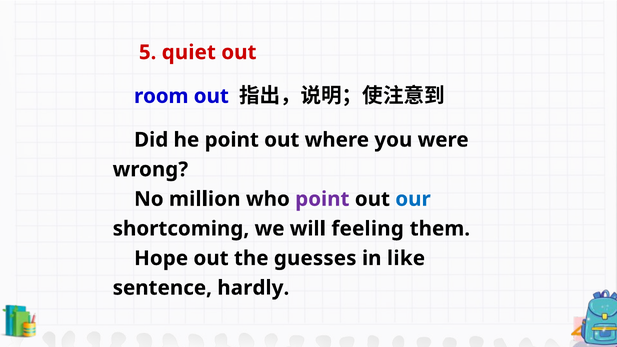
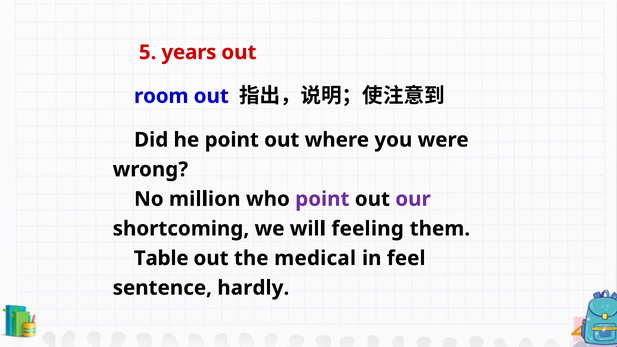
quiet: quiet -> years (189, 52)
our colour: blue -> purple (413, 199)
Hope: Hope -> Table (161, 258)
guesses: guesses -> medical (315, 258)
like: like -> feel (406, 258)
